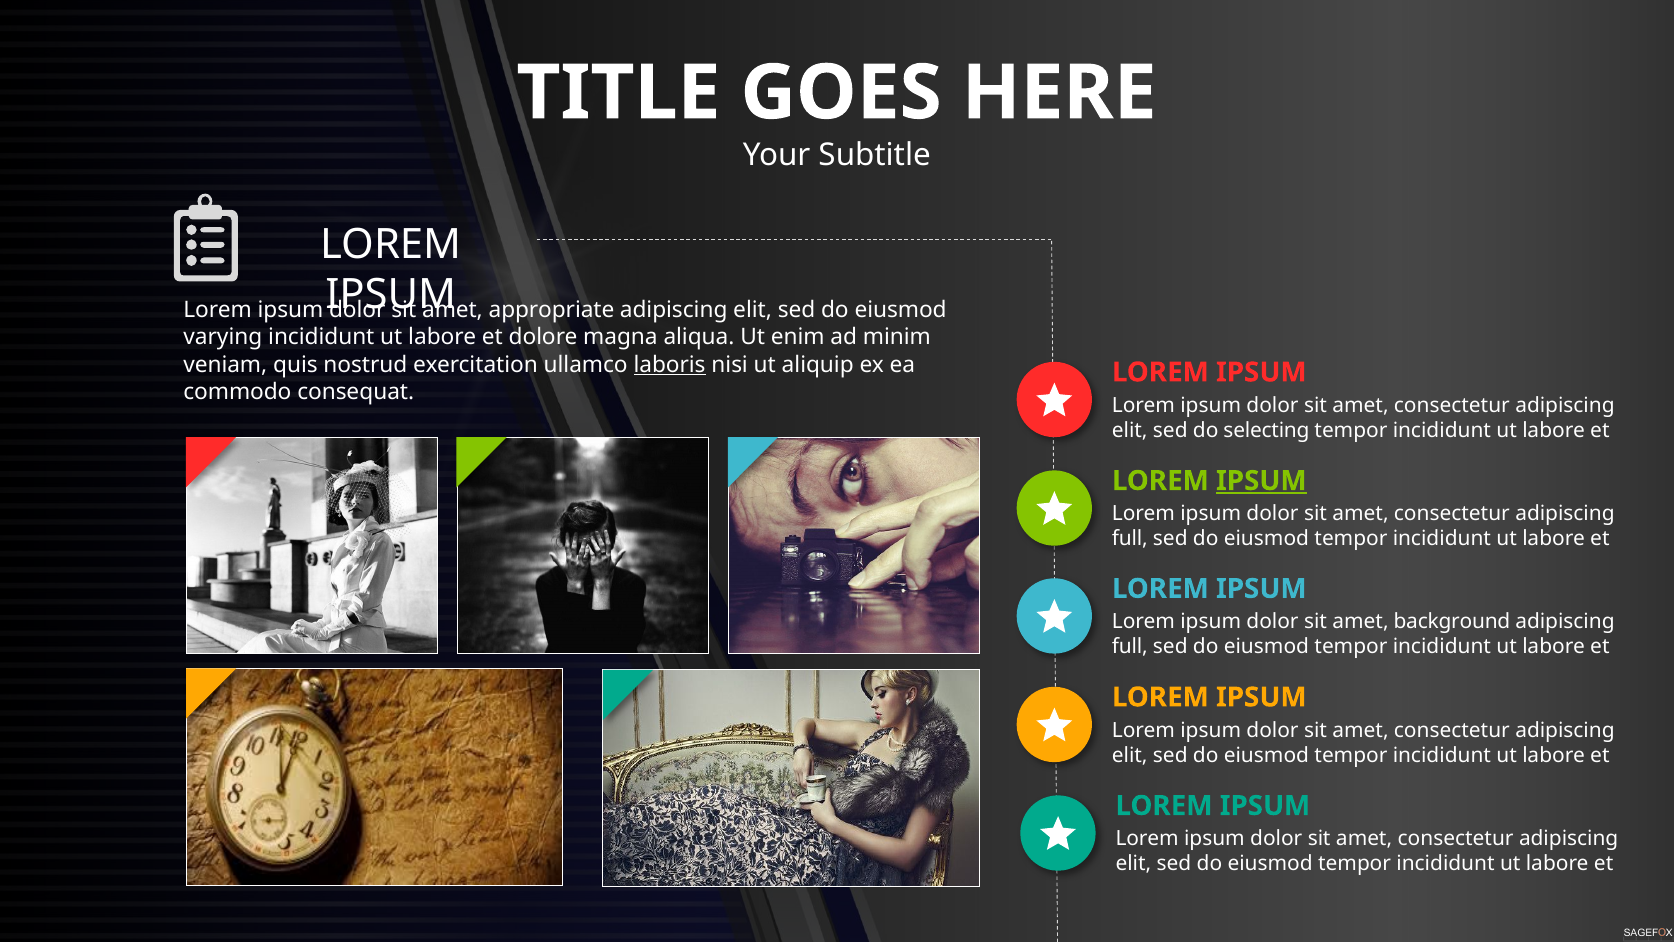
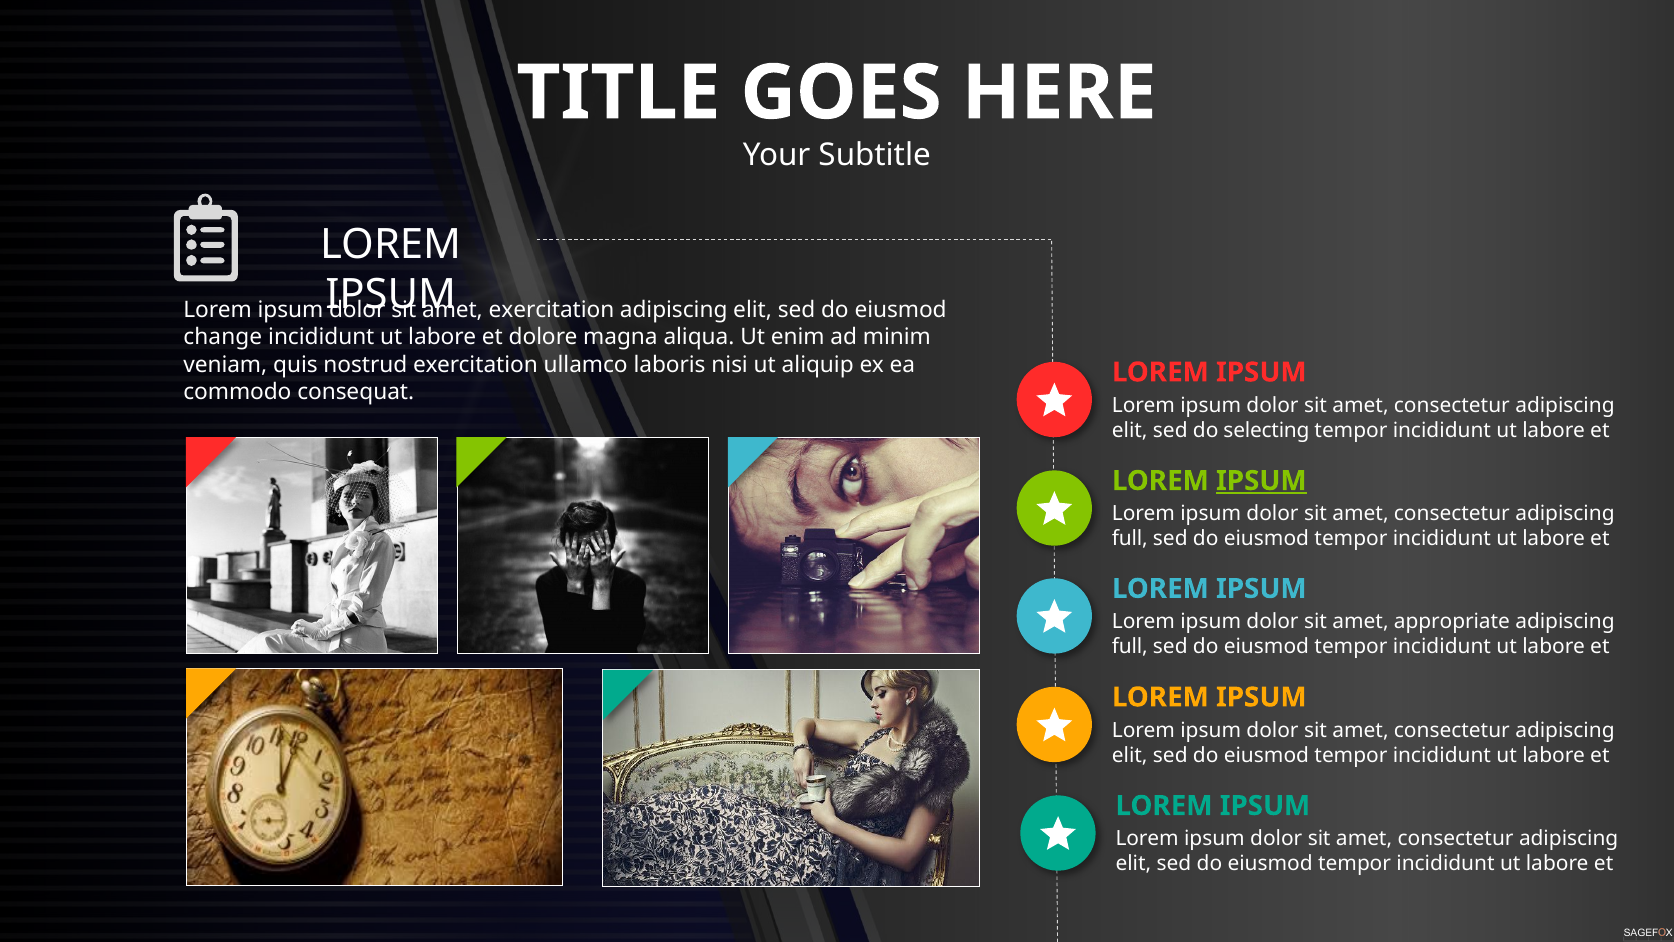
appropriate: appropriate -> exercitation (551, 310)
varying: varying -> change (223, 337)
laboris underline: present -> none (670, 365)
background: background -> appropriate (1452, 621)
